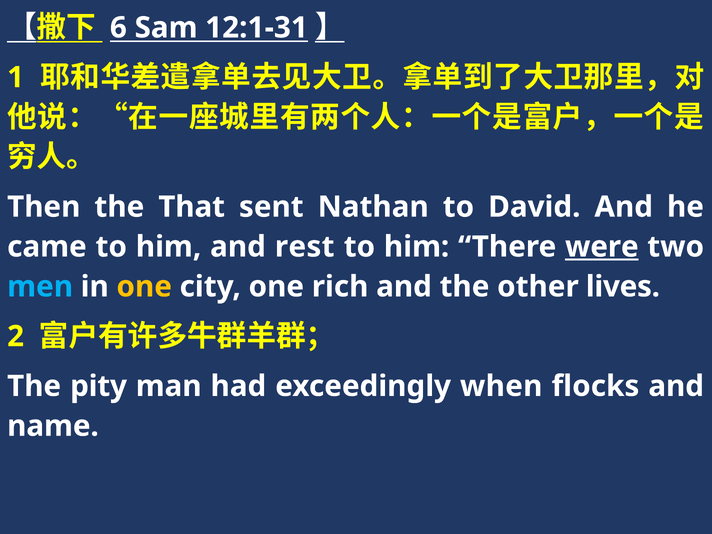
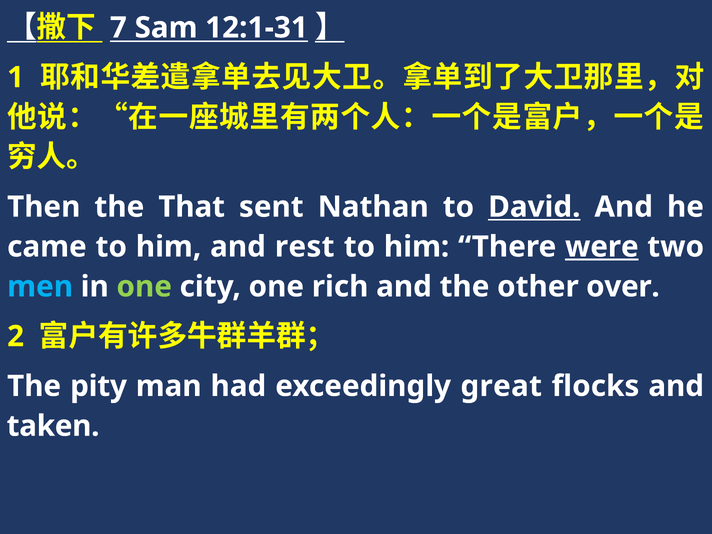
6: 6 -> 7 (118, 28)
David underline: none -> present (534, 207)
one colour: yellow -> light green (144, 287)
lives: lives -> over (623, 287)
when: when -> great (501, 386)
name: name -> taken (53, 426)
